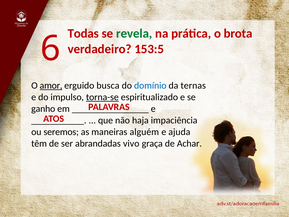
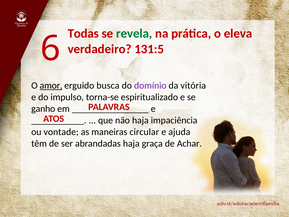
brota: brota -> eleva (238, 34)
153:5: 153:5 -> 131:5 (149, 49)
domínio colour: blue -> purple (150, 86)
ternas: ternas -> vitória (193, 86)
torna-se underline: present -> none (102, 97)
seremos: seremos -> vontade (61, 132)
alguém: alguém -> circular (144, 132)
abrandadas vivo: vivo -> haja (131, 143)
